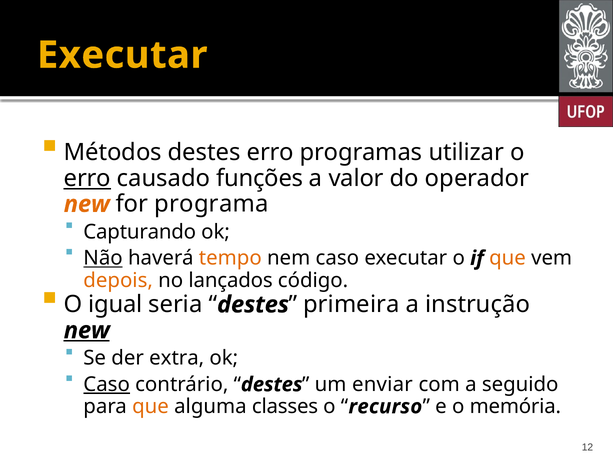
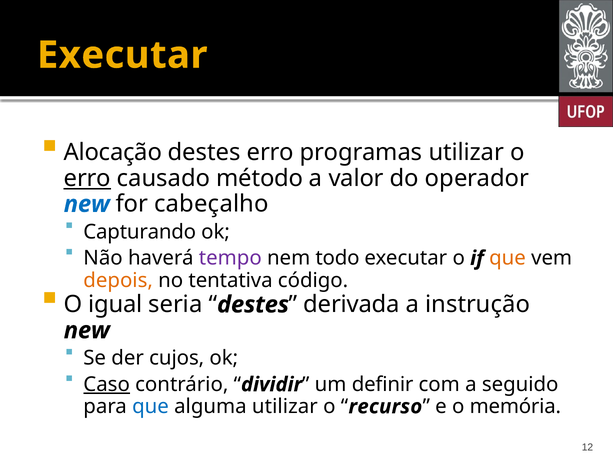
Métodos: Métodos -> Alocação (113, 152)
funções: funções -> método (260, 178)
new colour: orange -> blue (87, 204)
programa: programa -> cabeçalho (212, 204)
Não underline: present -> none (103, 258)
tempo colour: orange -> purple (230, 258)
nem caso: caso -> todo (337, 258)
lançados: lançados -> tentativa (231, 280)
primeira: primeira -> derivada (351, 304)
new underline: present -> none (87, 330)
extra: extra -> cujos (177, 358)
destes: destes -> dividir (272, 384)
enviar: enviar -> definir (383, 384)
que colour: orange -> blue (151, 406)
alguma classes: classes -> utilizar (285, 406)
